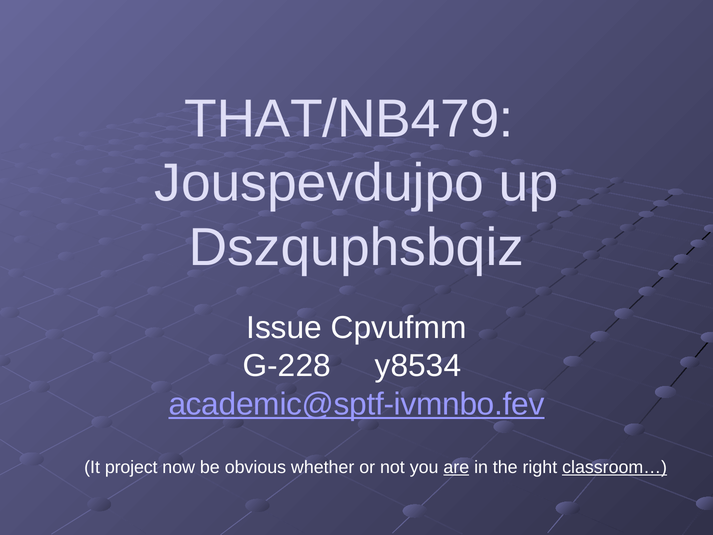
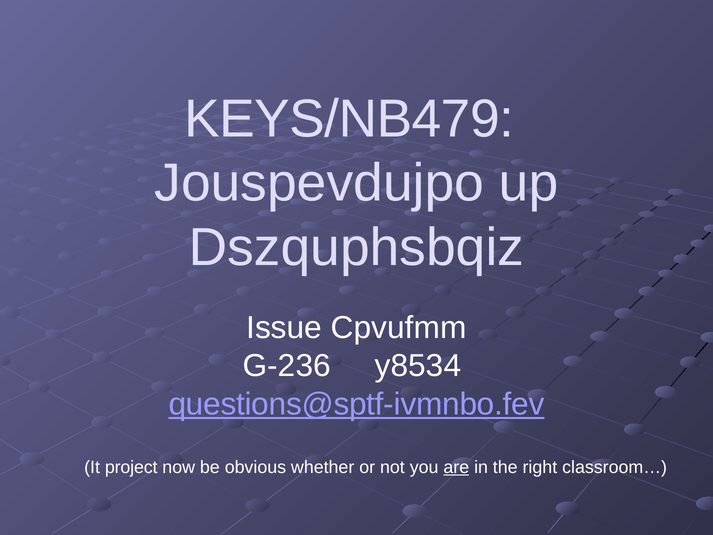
THAT/NB479: THAT/NB479 -> KEYS/NB479 (349, 119)
G-228: G-228 -> G-236 (287, 366)
academic@sptf-ivmnbo.fev: academic@sptf-ivmnbo.fev -> questions@sptf-ivmnbo.fev (356, 404)
classroom… underline: present -> none (615, 467)
